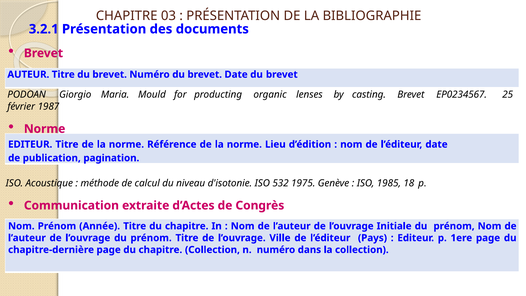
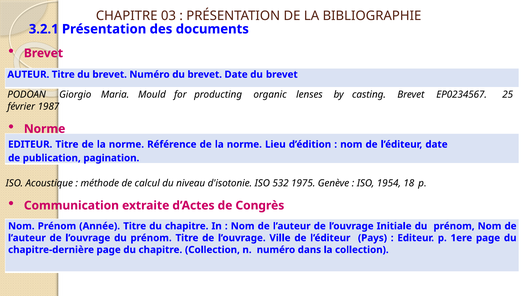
1985: 1985 -> 1954 (389, 183)
